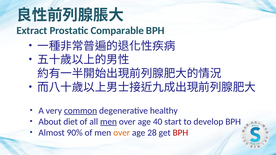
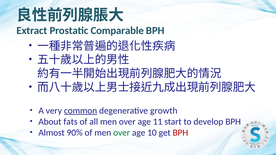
healthy: healthy -> growth (164, 111)
diet: diet -> fats (71, 122)
men underline: present -> none (108, 122)
40: 40 -> 11 (158, 122)
over colour: orange -> green (122, 133)
28: 28 -> 10 (152, 133)
